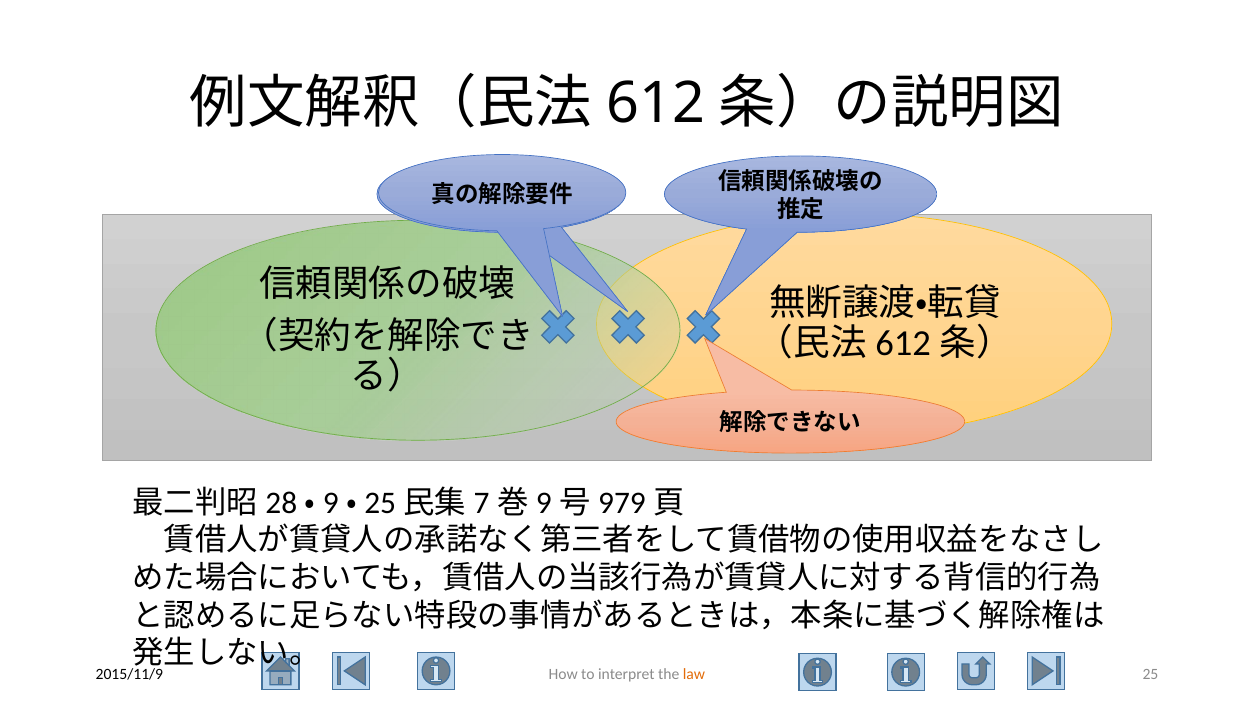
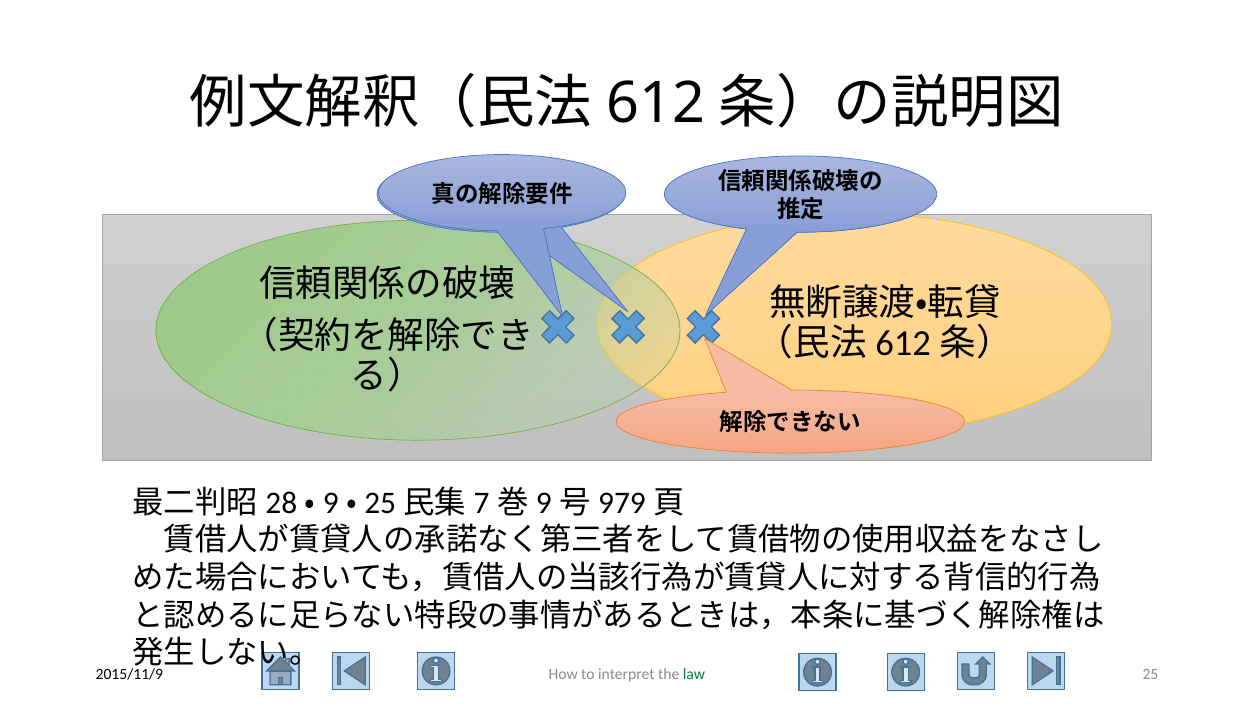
law colour: orange -> green (694, 674)
